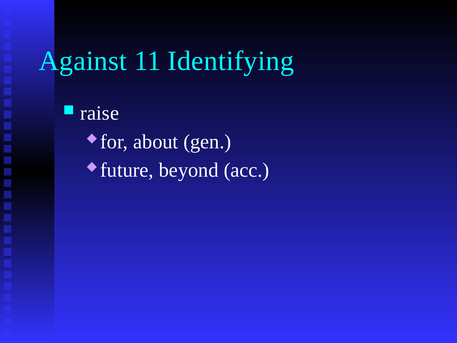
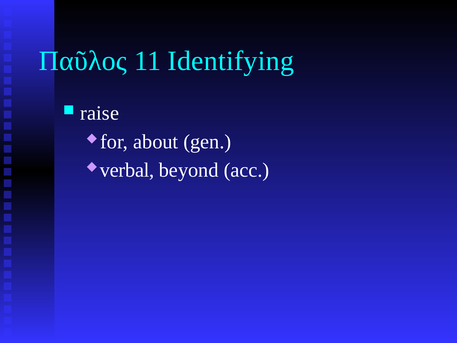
Against: Against -> Παῦλος (83, 61)
future: future -> verbal (127, 170)
